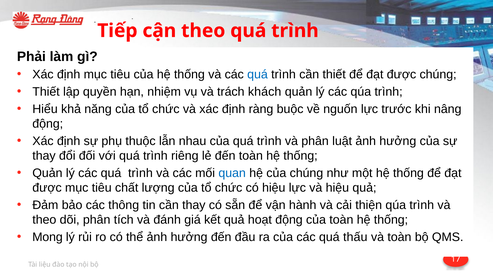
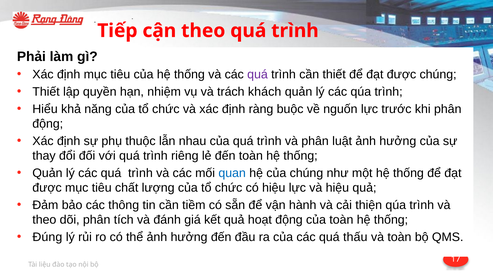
quá colour: blue -> purple (258, 75)
khi nâng: nâng -> phân (448, 109)
cần thay: thay -> tiềm (194, 205)
Mong: Mong -> Đúng (47, 237)
